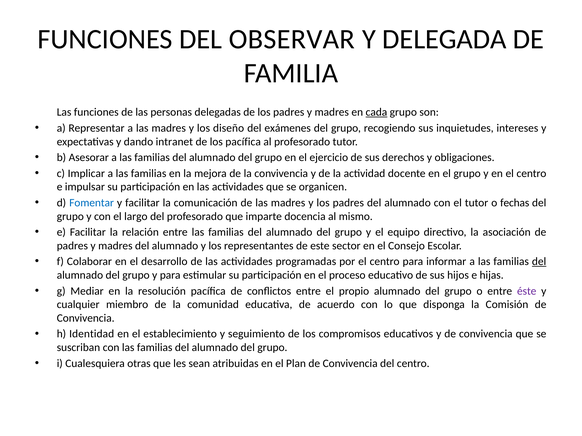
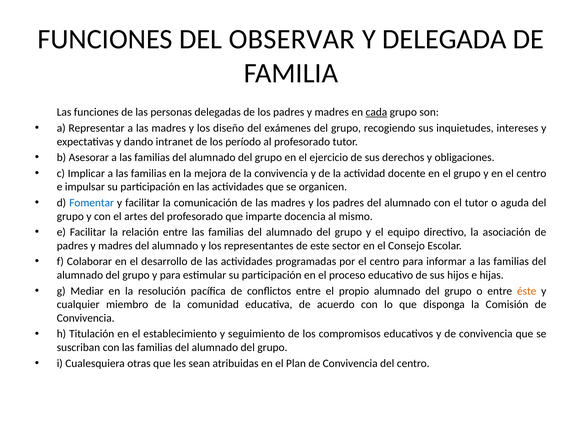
los pacífica: pacífica -> período (243, 142)
fechas: fechas -> aguda (515, 203)
largo: largo -> artes (136, 217)
del underline: present -> none (539, 262)
éste colour: purple -> orange (527, 291)
Identidad: Identidad -> Titulación (92, 334)
